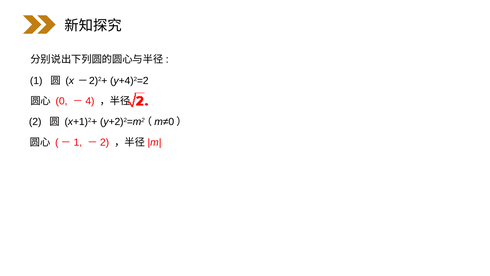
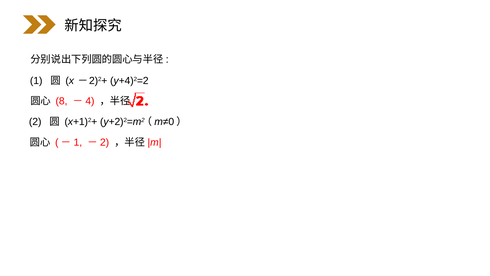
0: 0 -> 8 (62, 101)
